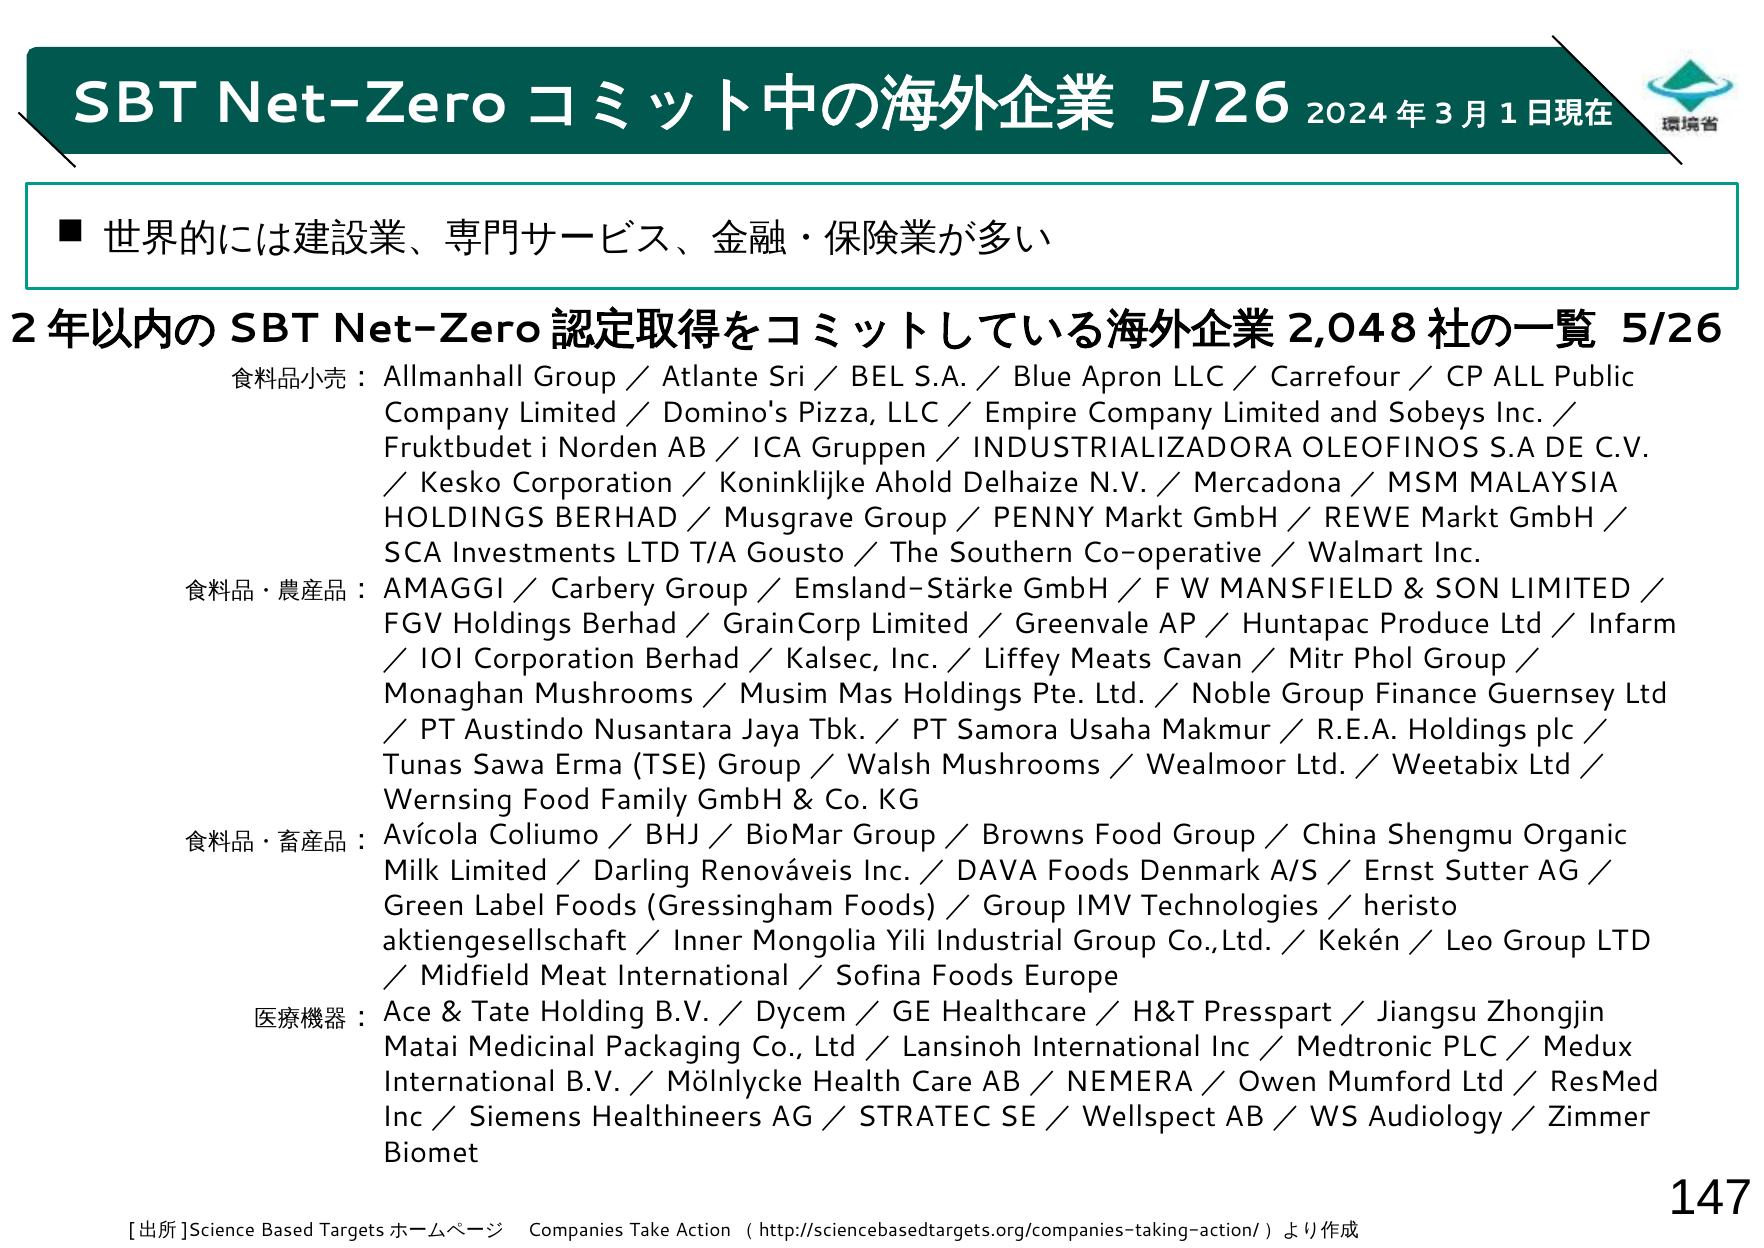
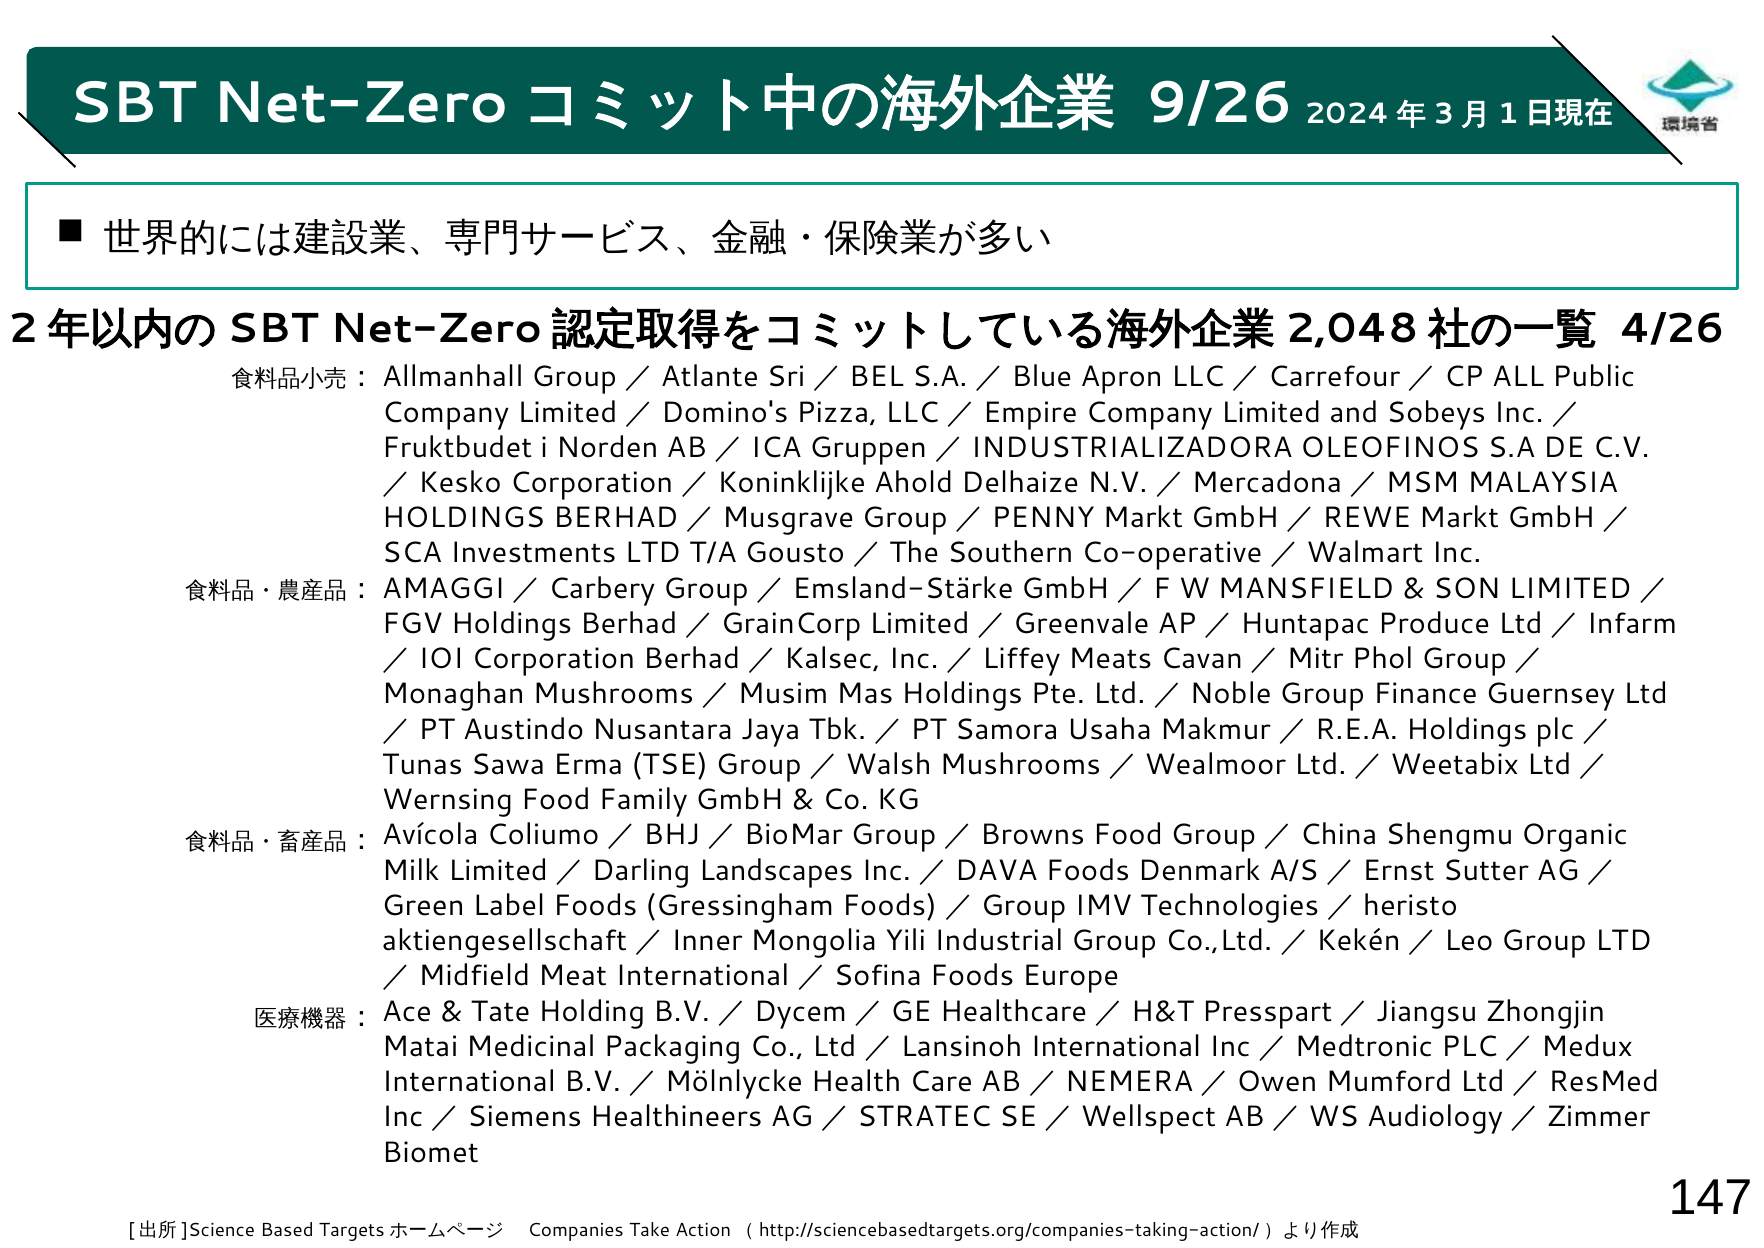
5/26: 5/26 -> 9/26 (1220, 103)
5/26: 5/26 -> 4/26 (1672, 329)
Renováveis: Renováveis -> Landscapes (776, 870)
